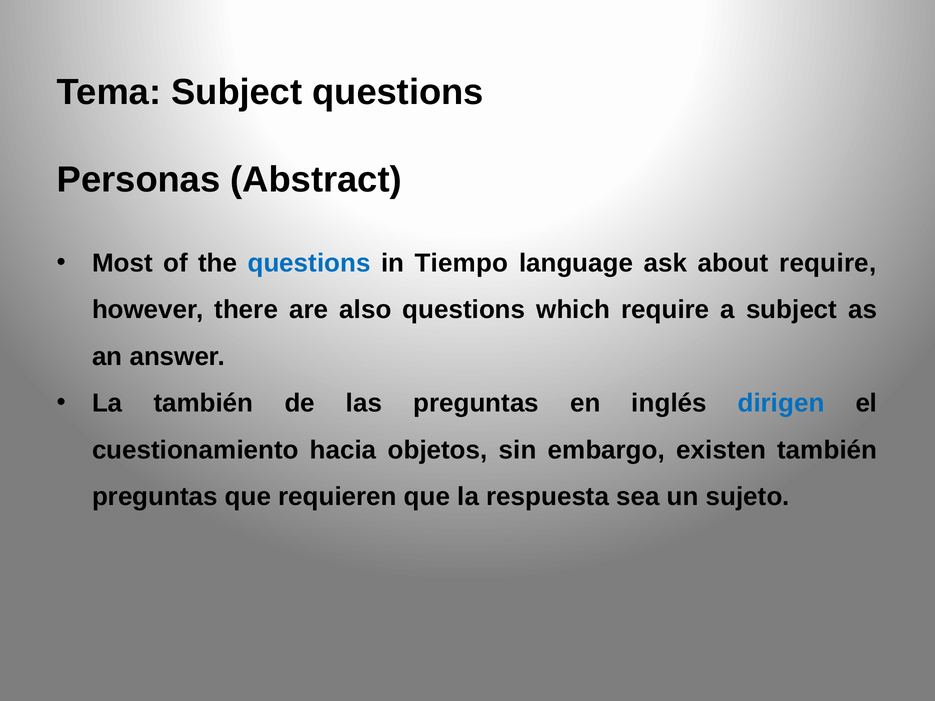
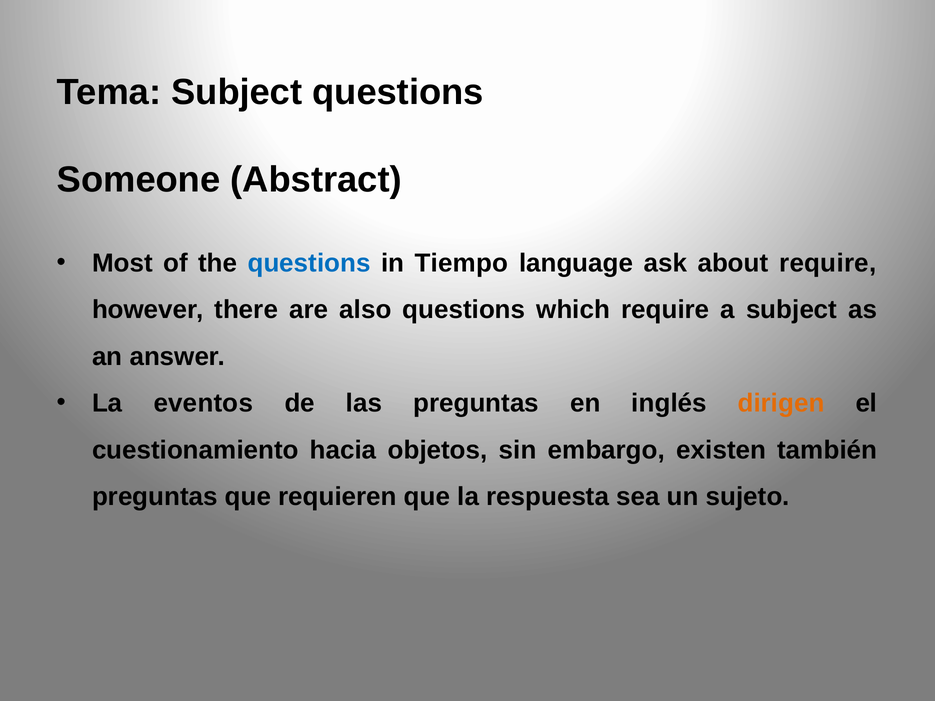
Personas: Personas -> Someone (139, 180)
La también: también -> eventos (203, 403)
dirigen colour: blue -> orange (781, 403)
